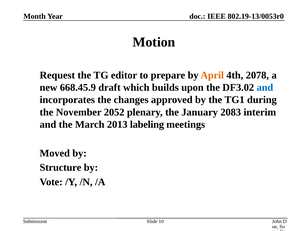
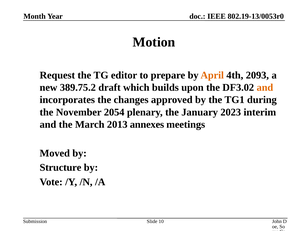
2078: 2078 -> 2093 (257, 75)
668.45.9: 668.45.9 -> 389.75.2 (78, 87)
and colour: blue -> orange (265, 87)
2052: 2052 -> 2054 (114, 112)
2083: 2083 -> 2023 (231, 112)
labeling: labeling -> annexes (147, 124)
